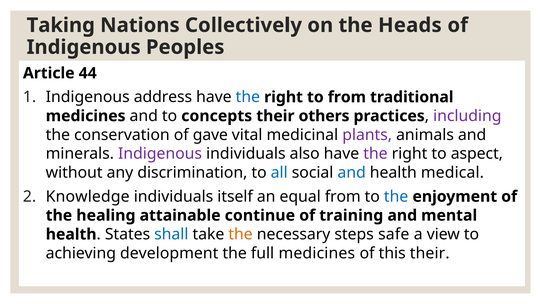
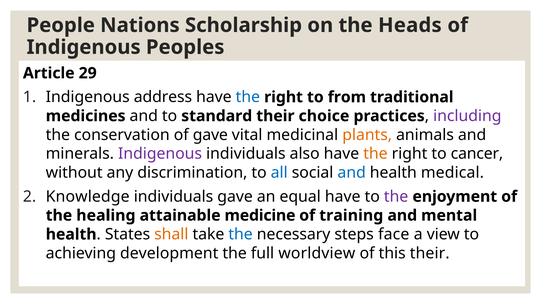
Taking: Taking -> People (61, 25)
Collectively: Collectively -> Scholarship (244, 25)
44: 44 -> 29 (88, 73)
concepts: concepts -> standard (217, 116)
others: others -> choice (324, 116)
plants colour: purple -> orange (367, 135)
the colour: purple -> orange (375, 154)
aspect: aspect -> cancer (477, 154)
individuals itself: itself -> gave (235, 197)
equal from: from -> have (343, 197)
the colour: blue -> purple (396, 197)
continue: continue -> medicine (260, 216)
shall colour: blue -> orange (171, 235)
the colour: orange -> blue (241, 235)
safe: safe -> face (394, 235)
full medicines: medicines -> worldview (317, 253)
